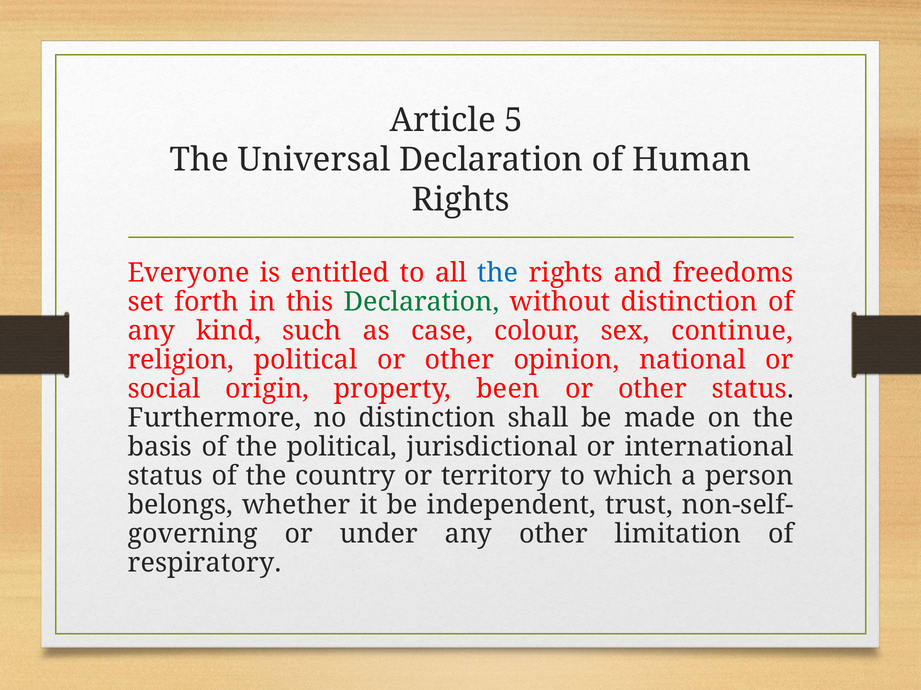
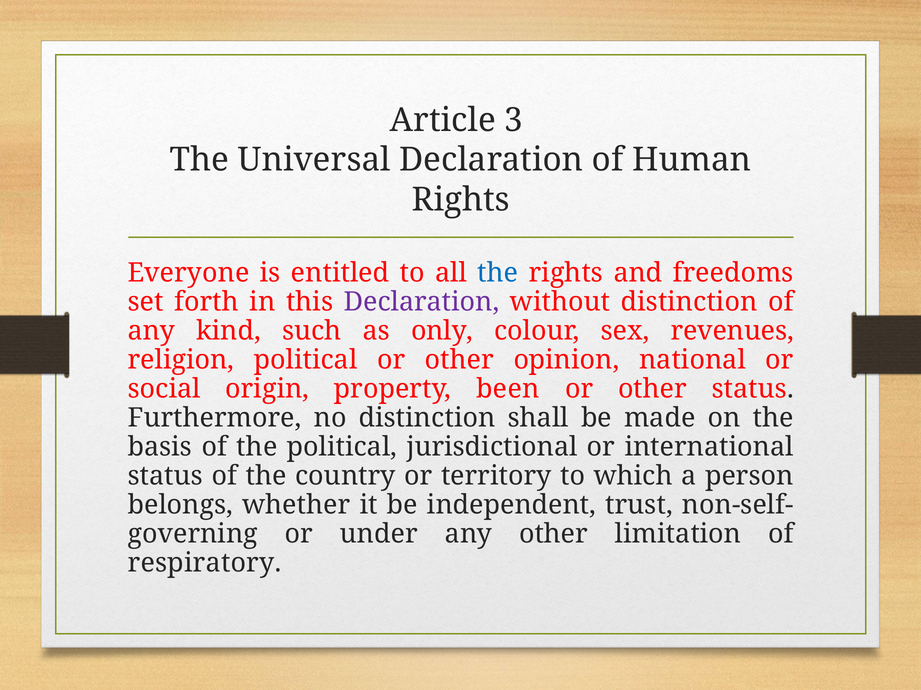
5: 5 -> 3 (514, 120)
Declaration colour: green -> purple (422, 302)
case: case -> only (442, 331)
continue: continue -> revenues (732, 331)
